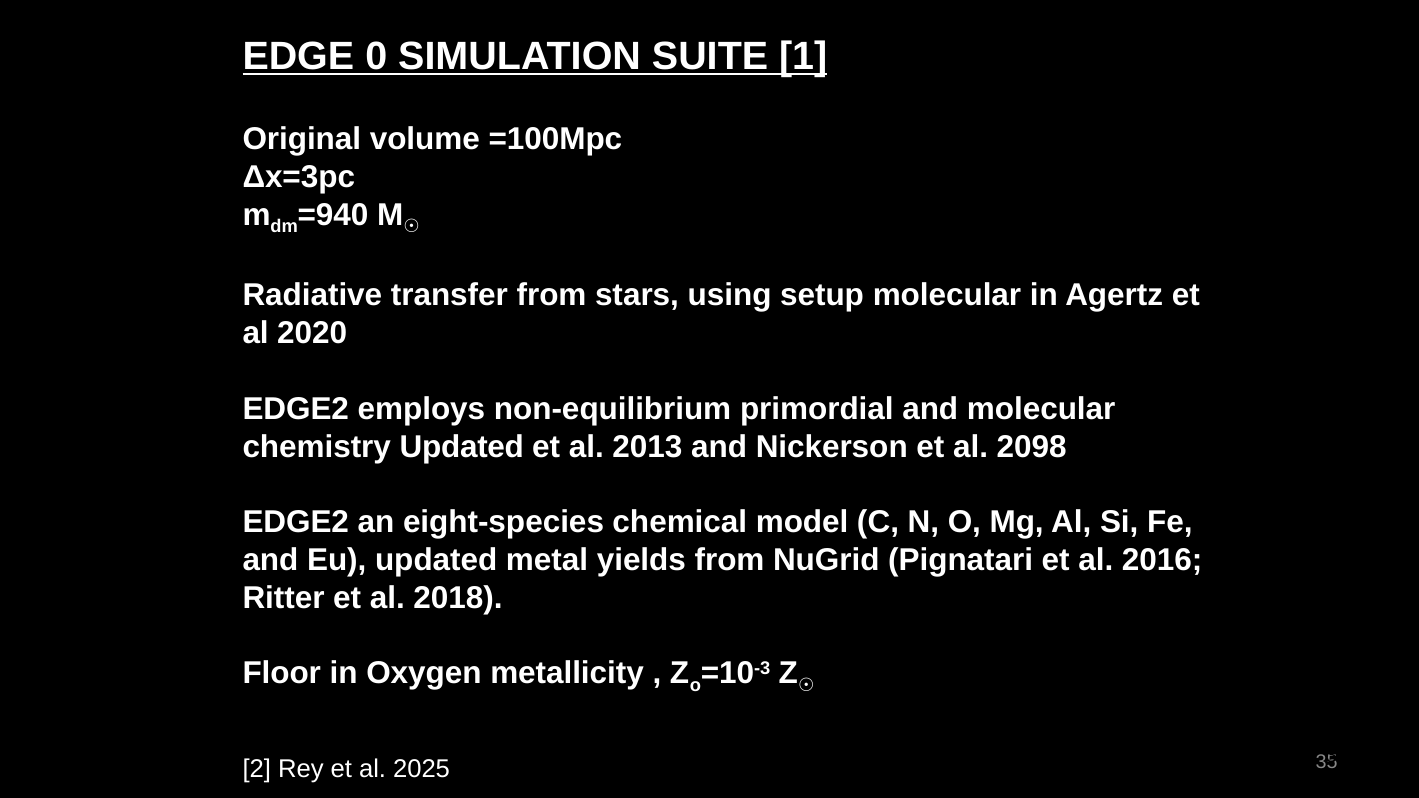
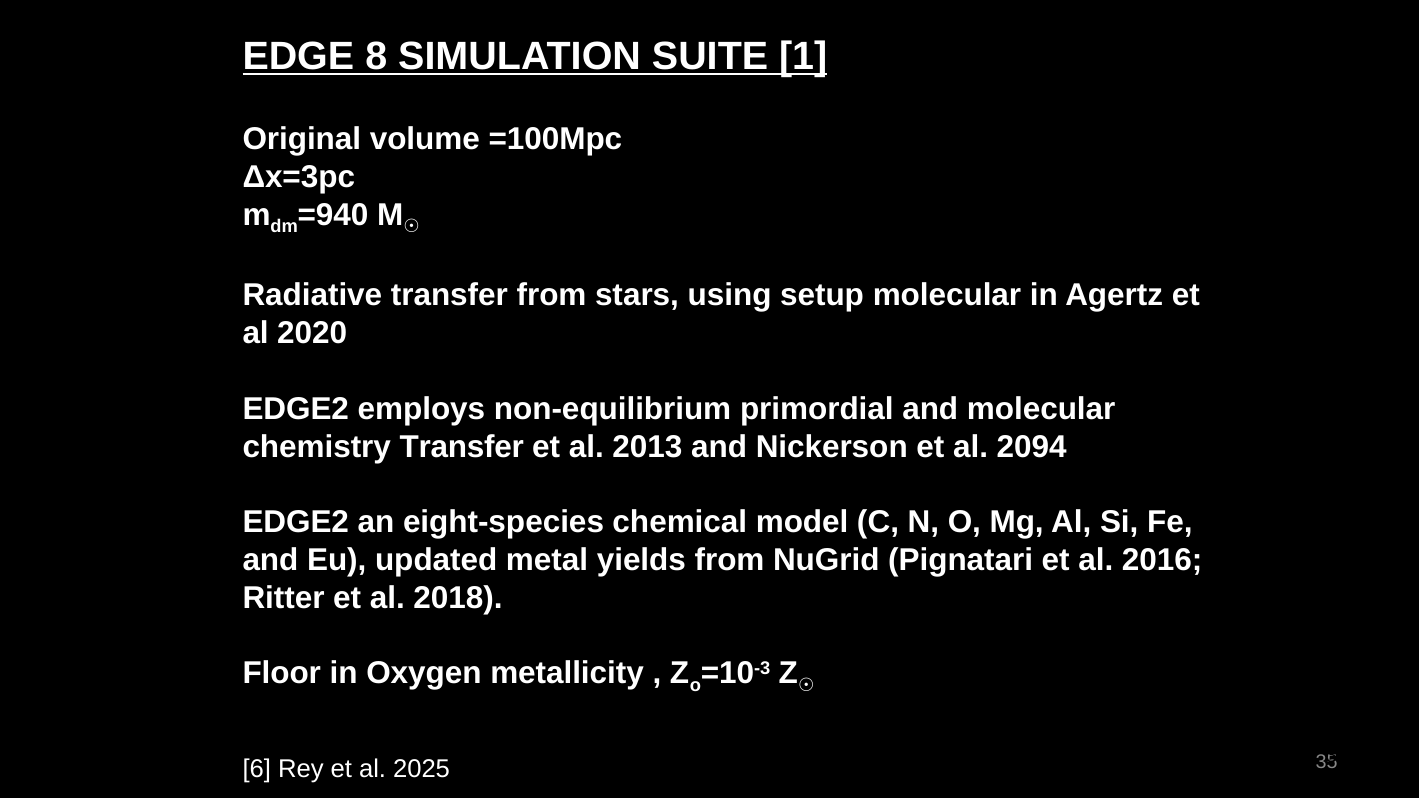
0: 0 -> 8 (376, 57)
chemistry Updated: Updated -> Transfer (462, 447)
2098: 2098 -> 2094 (1032, 447)
2: 2 -> 6 (257, 769)
